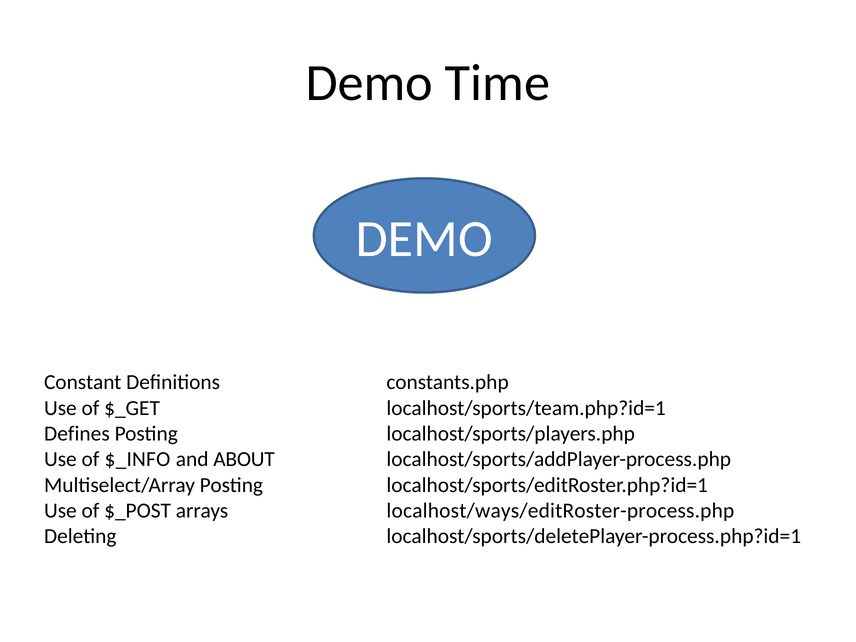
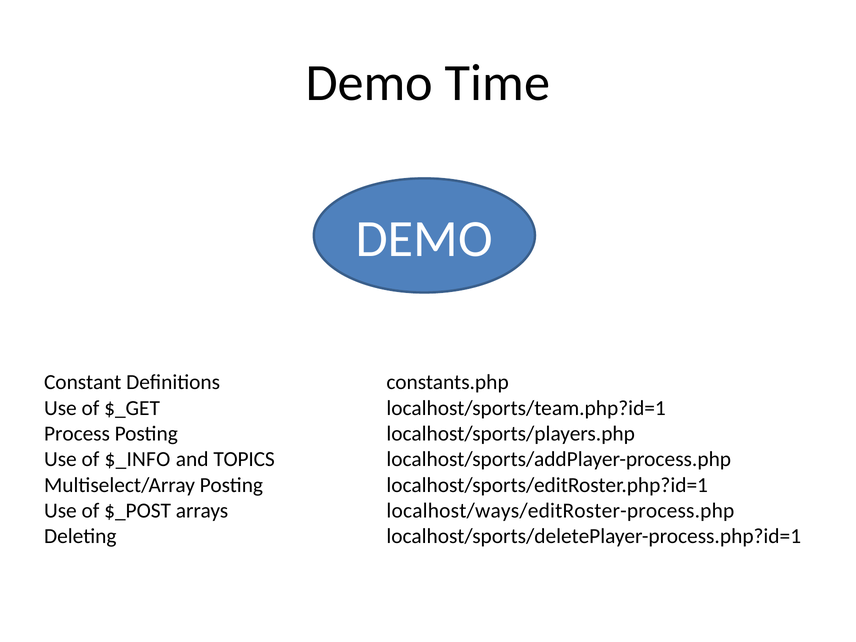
Defines: Defines -> Process (77, 434)
ABOUT: ABOUT -> TOPICS (244, 459)
